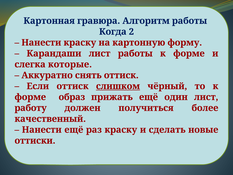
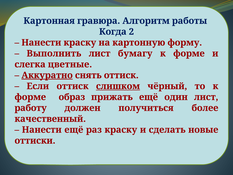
Карандаши: Карандаши -> Выполнить (54, 53)
лист работы: работы -> бумагу (135, 53)
которые: которые -> цветные (70, 64)
Аккуратно underline: none -> present (47, 75)
